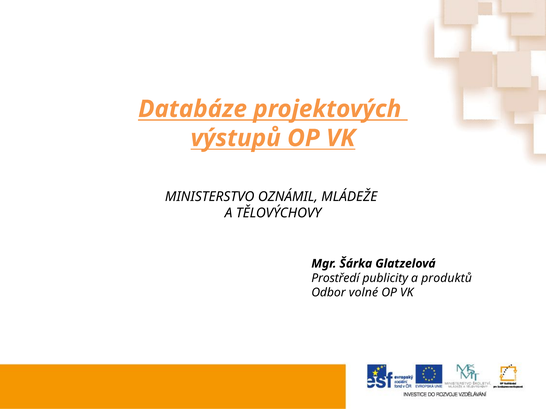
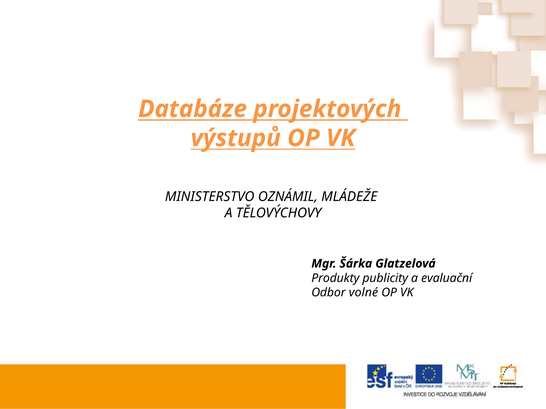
Prostředí: Prostředí -> Produkty (335, 278)
produktů: produktů -> evaluační (447, 278)
